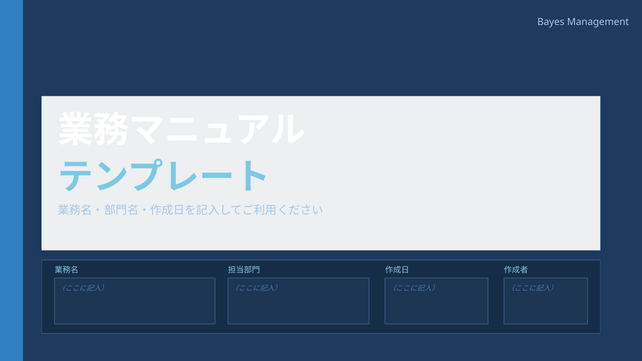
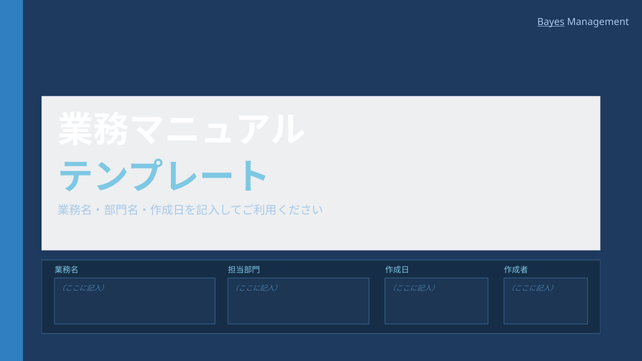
Bayes underline: none -> present (551, 22)
